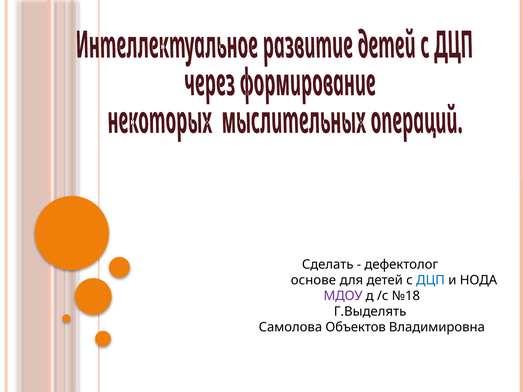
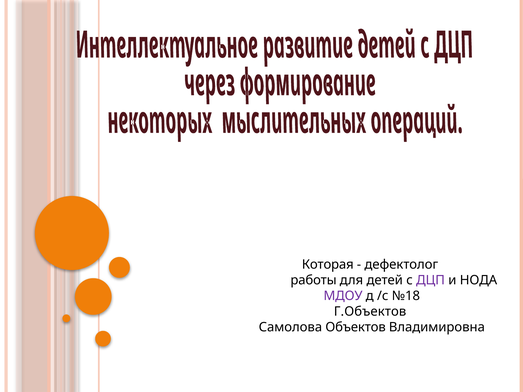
Сделать: Сделать -> Которая (328, 265)
основе: основе -> работы (314, 280)
ДЦП colour: blue -> purple (431, 280)
Г.Выделять: Г.Выделять -> Г.Объектов (370, 312)
